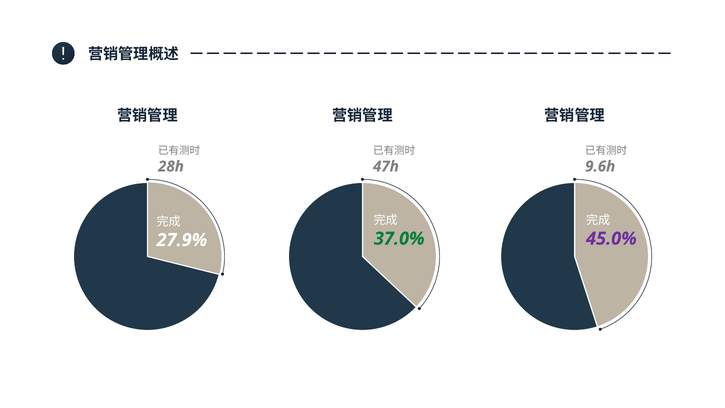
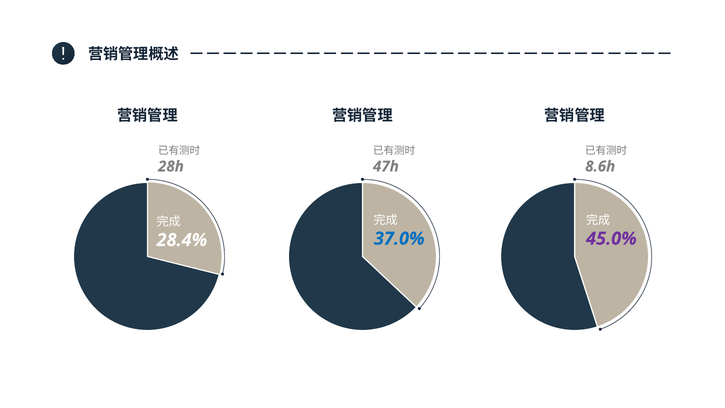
9.6h: 9.6h -> 8.6h (600, 166)
37.0% colour: green -> blue (399, 239)
27.9%: 27.9% -> 28.4% (182, 240)
